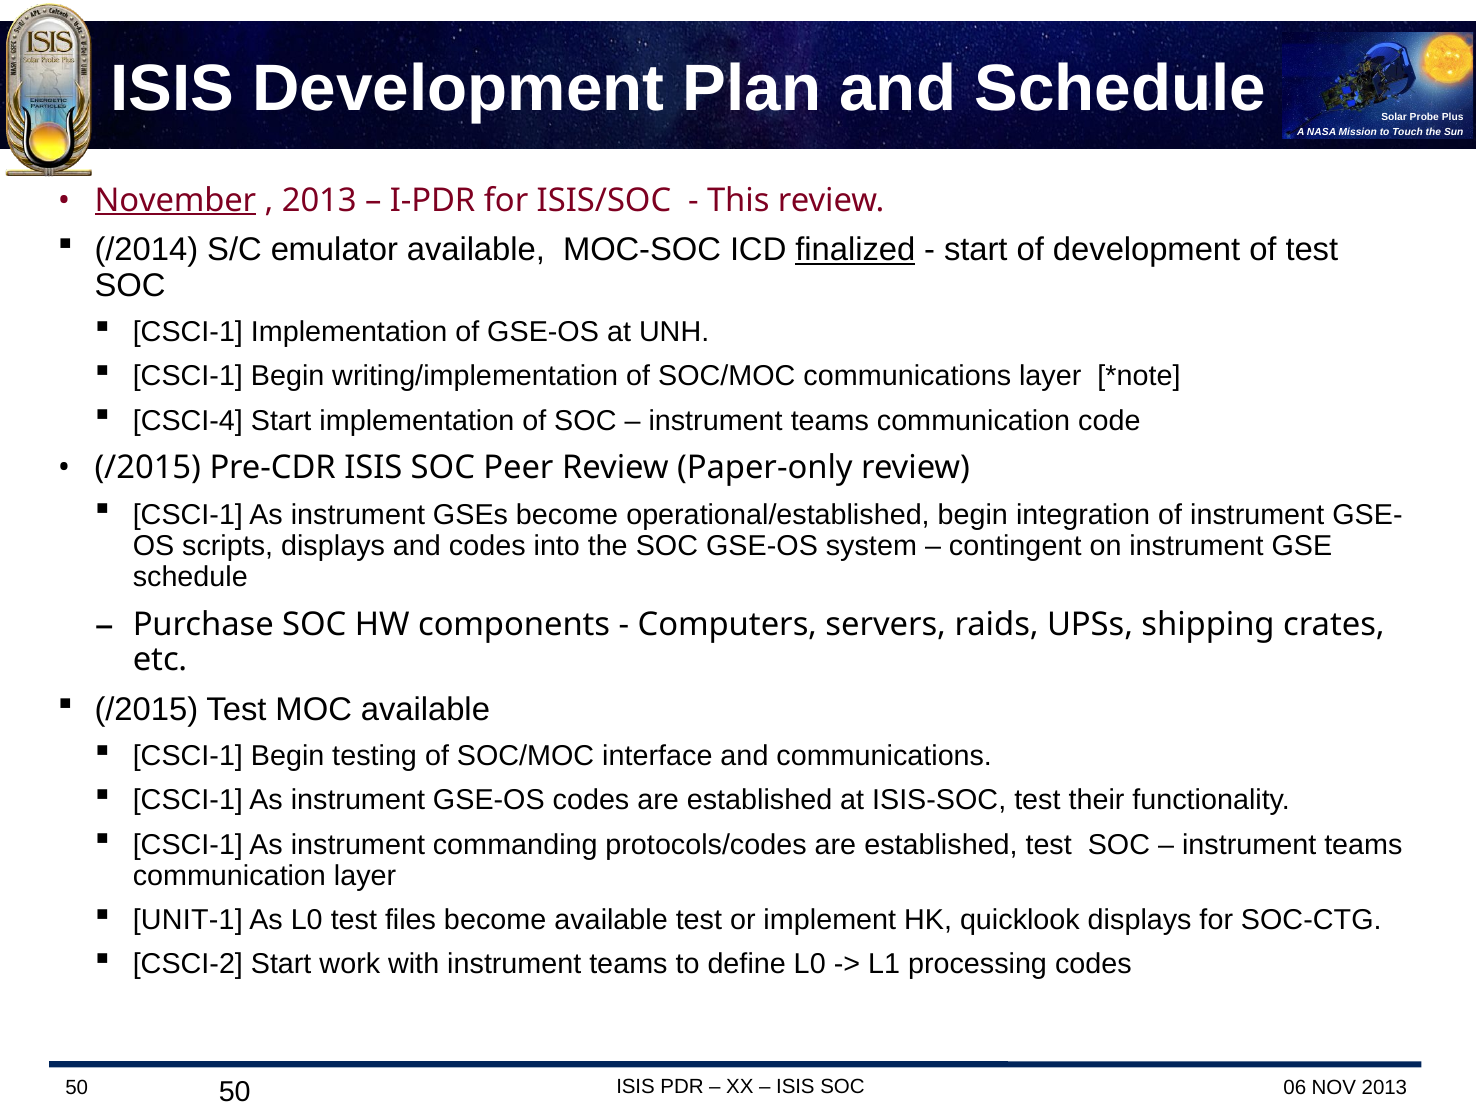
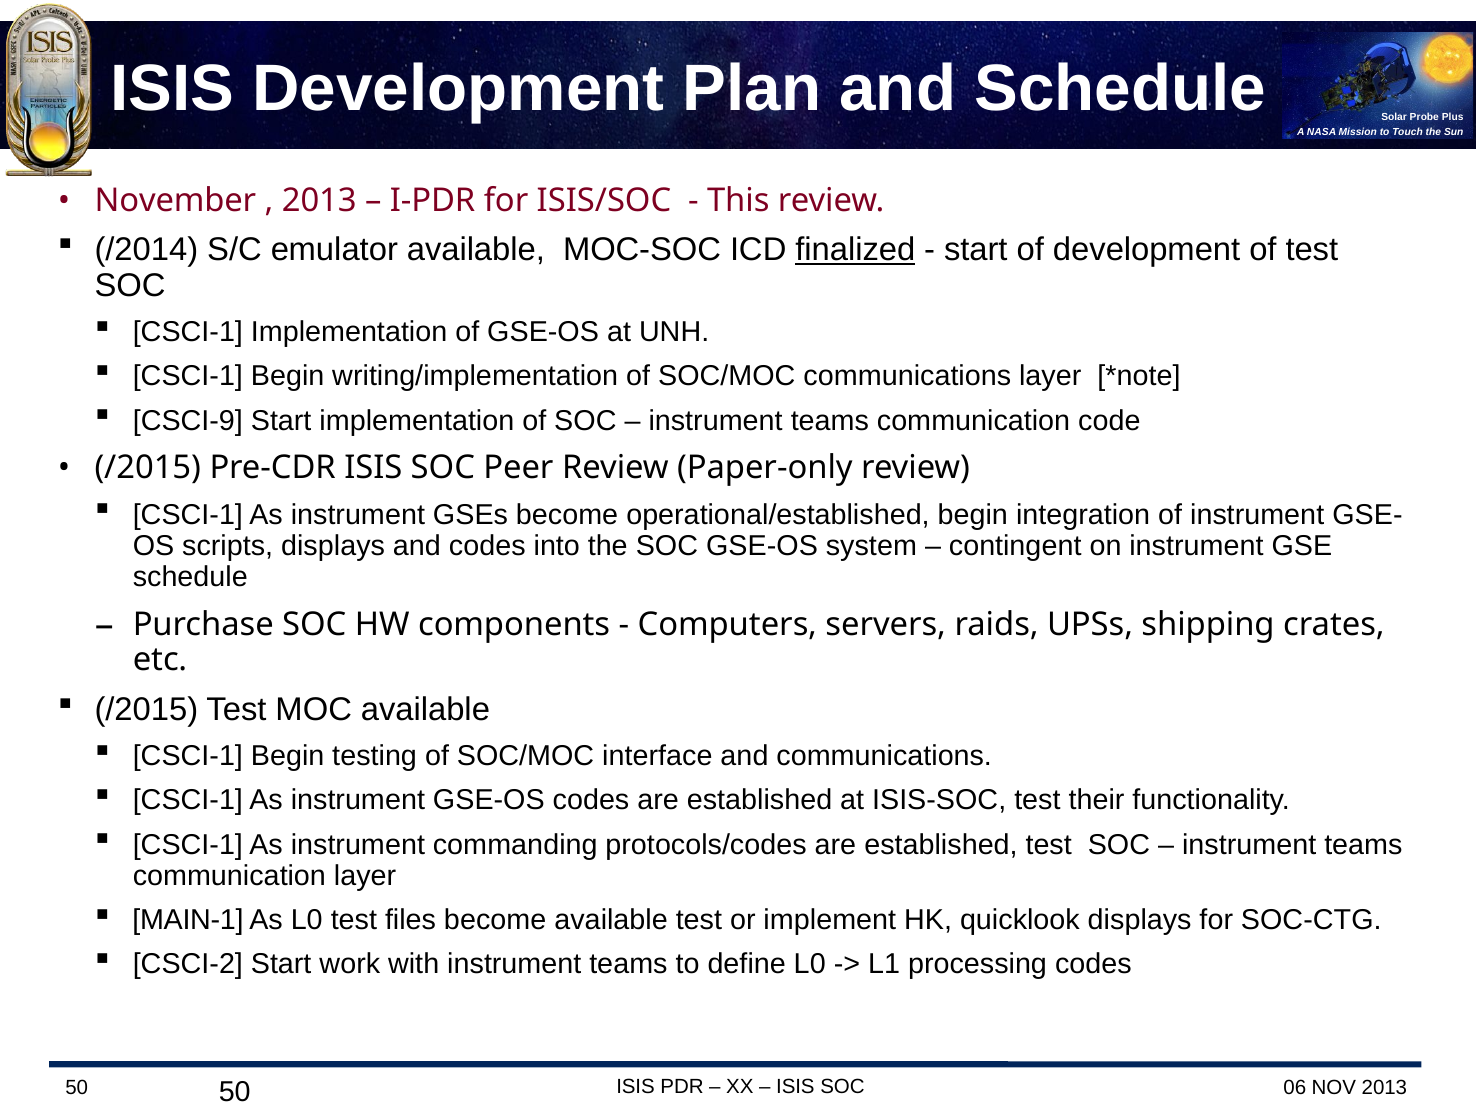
November underline: present -> none (175, 200)
CSCI-4: CSCI-4 -> CSCI-9 (188, 421)
UNIT-1: UNIT-1 -> MAIN-1 (188, 920)
